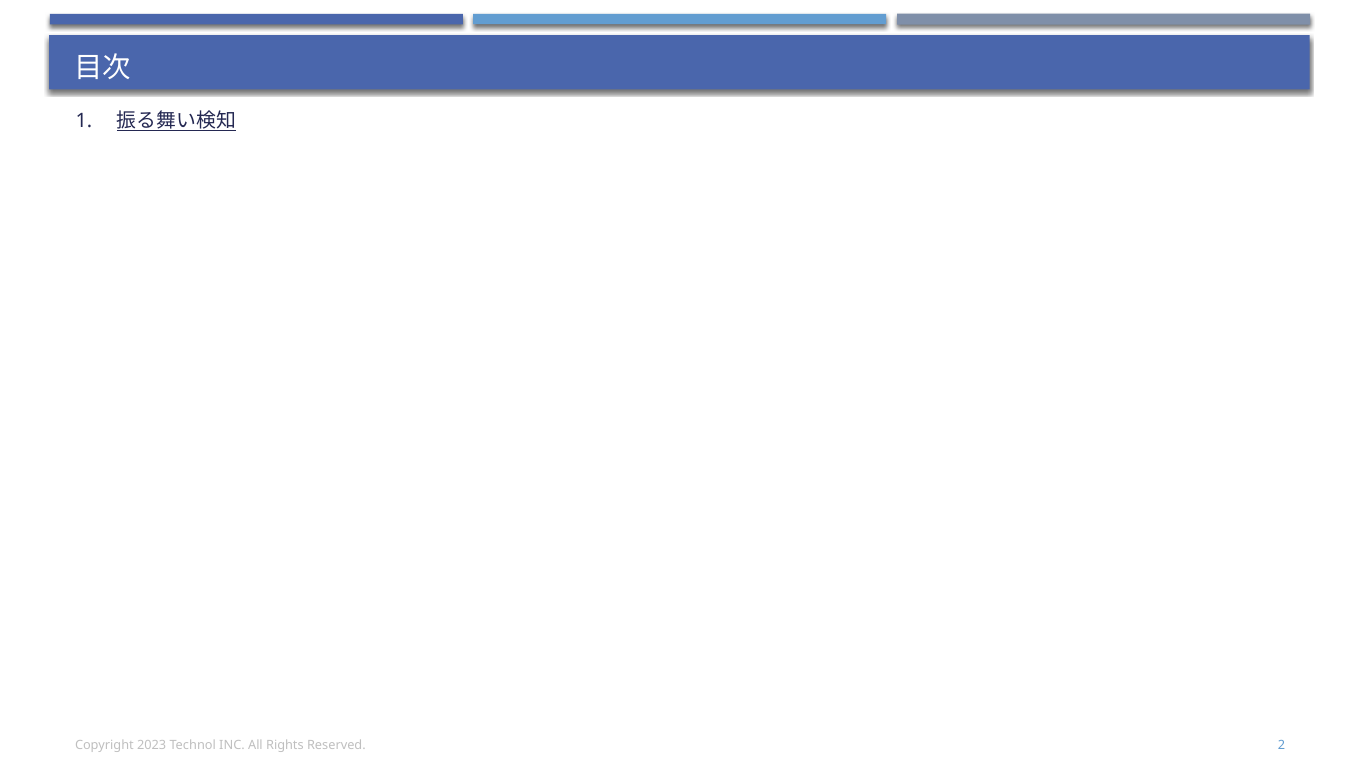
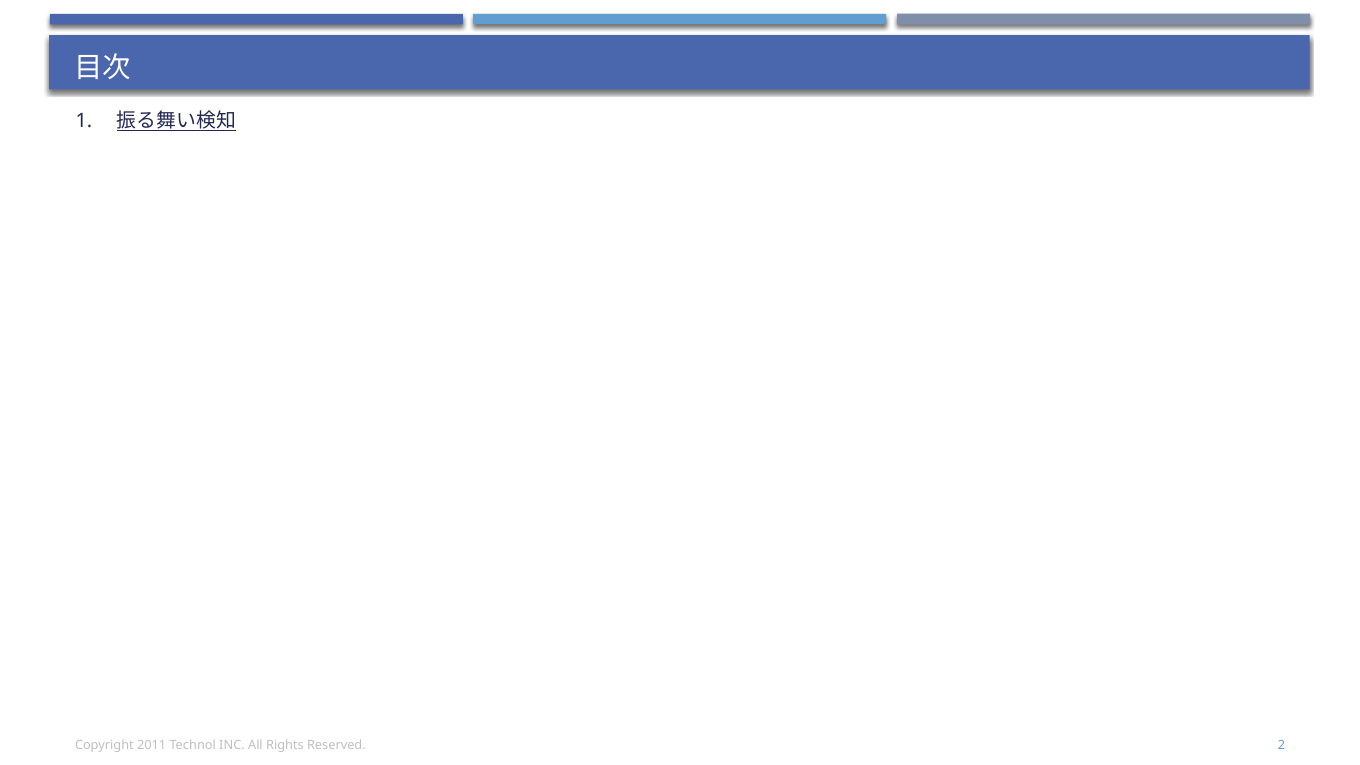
2023: 2023 -> 2011 (152, 746)
